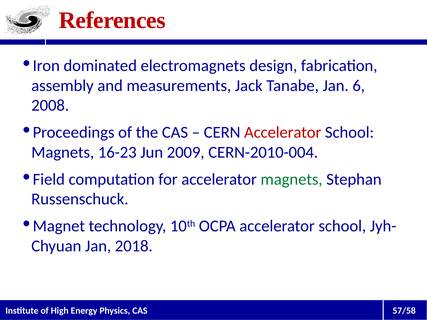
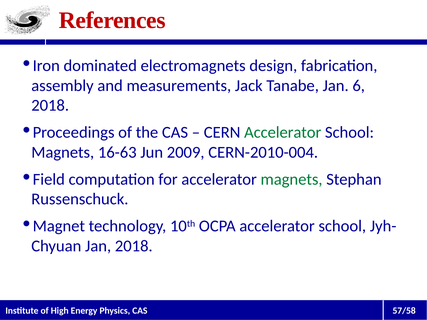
2008: 2008 -> 2018 (50, 106)
Accelerator colour: red -> green (283, 133)
16-23: 16-23 -> 16-63 (117, 152)
